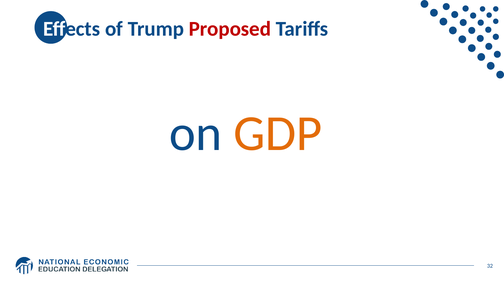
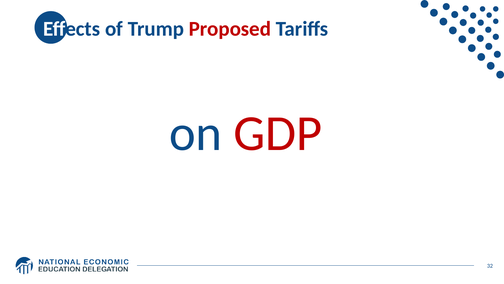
GDP colour: orange -> red (278, 133)
